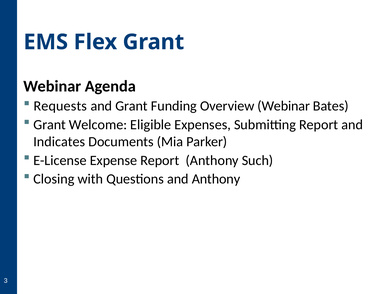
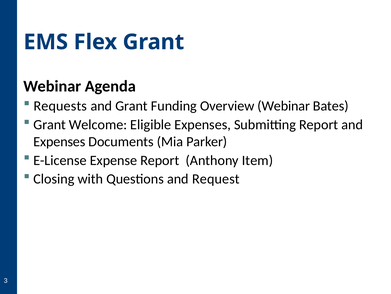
Indicates: Indicates -> Expenses (59, 141)
Such: Such -> Item (257, 160)
and Anthony: Anthony -> Request (216, 179)
